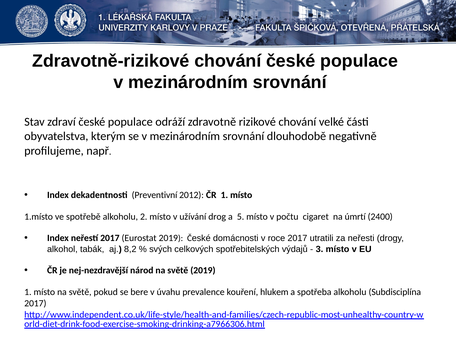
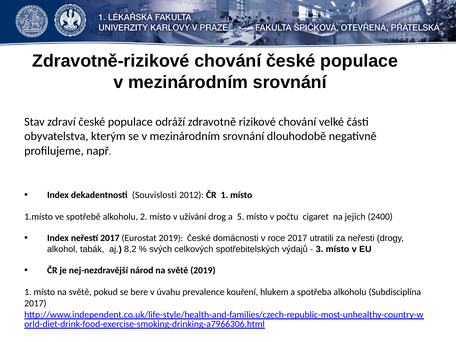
Preventivní: Preventivní -> Souvislosti (154, 195)
úmrtí: úmrtí -> jejich (355, 217)
